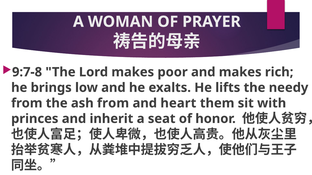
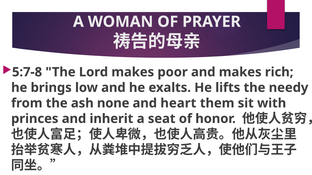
9:7-8: 9:7-8 -> 5:7-8 (27, 72)
ash from: from -> none (113, 103)
